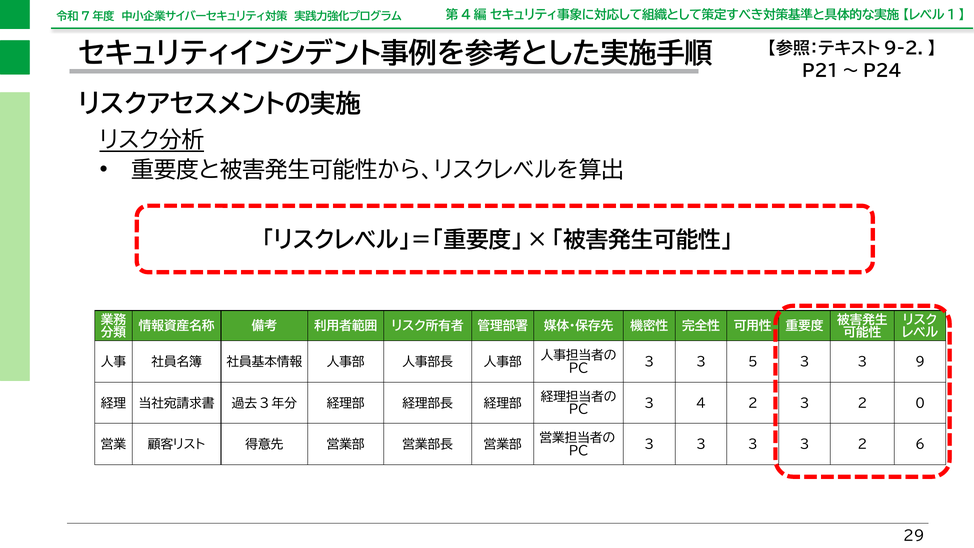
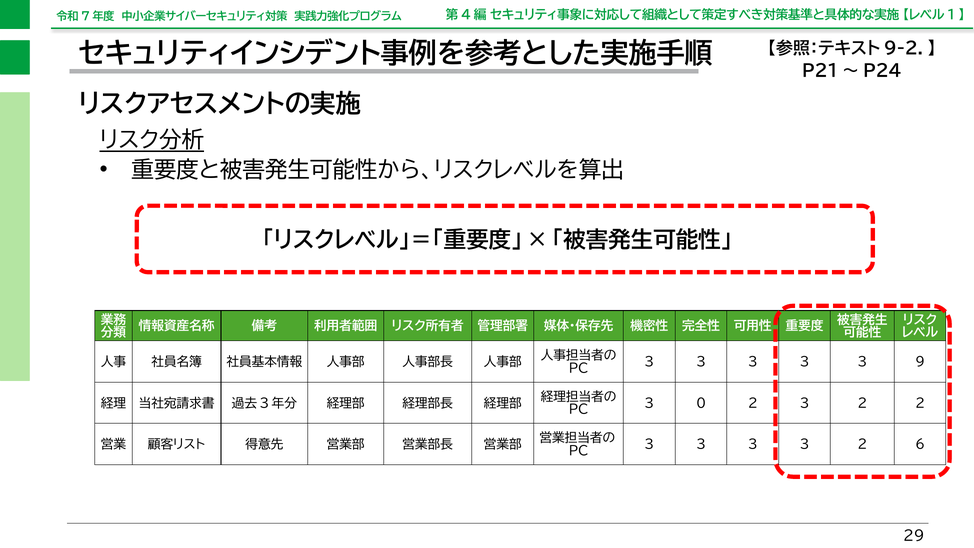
5: 5 -> 3 (753, 362)
4: 4 -> 0 (701, 403)
2 0: 0 -> 2 (920, 403)
